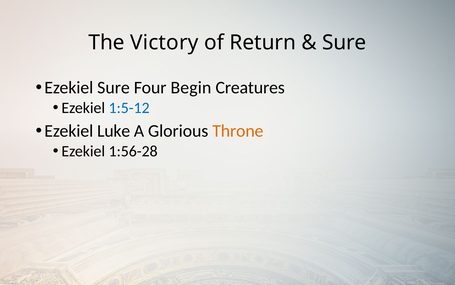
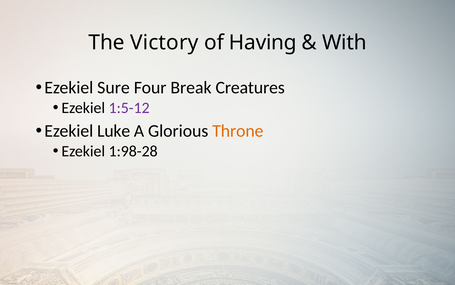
Return: Return -> Having (263, 42)
Sure: Sure -> With (344, 42)
Begin: Begin -> Break (191, 87)
1:5-12 colour: blue -> purple (129, 108)
1:56-28: 1:56-28 -> 1:98-28 (133, 151)
